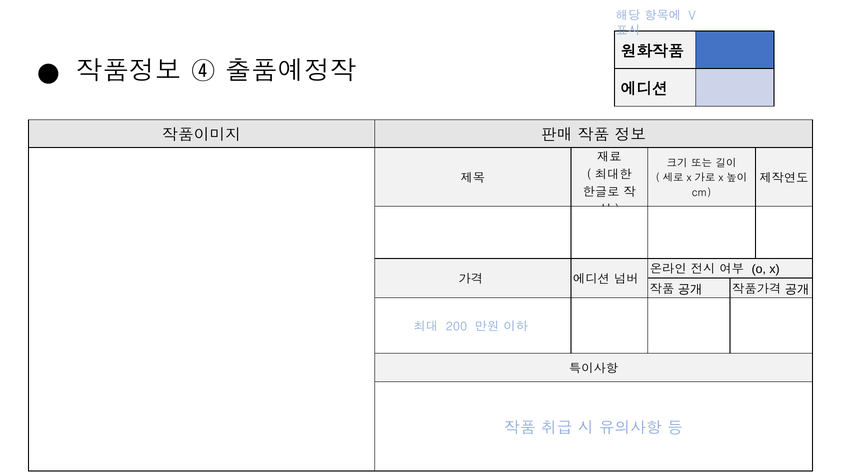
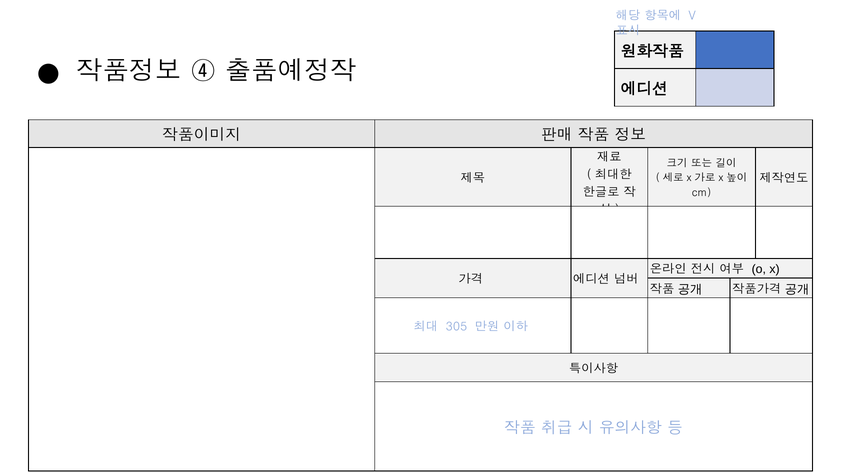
200: 200 -> 305 (456, 327)
